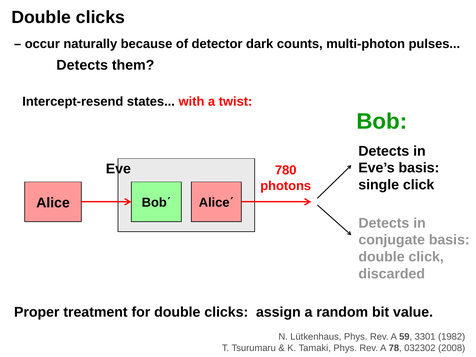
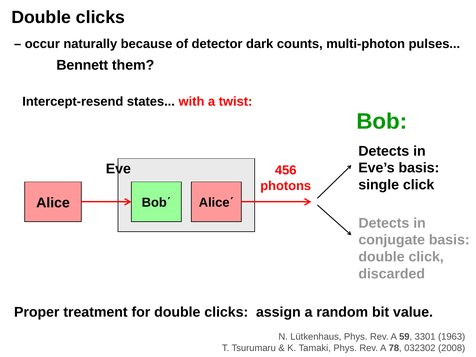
Detects: Detects -> Bennett (82, 65)
780: 780 -> 456 (286, 170)
1982: 1982 -> 1963 (452, 337)
